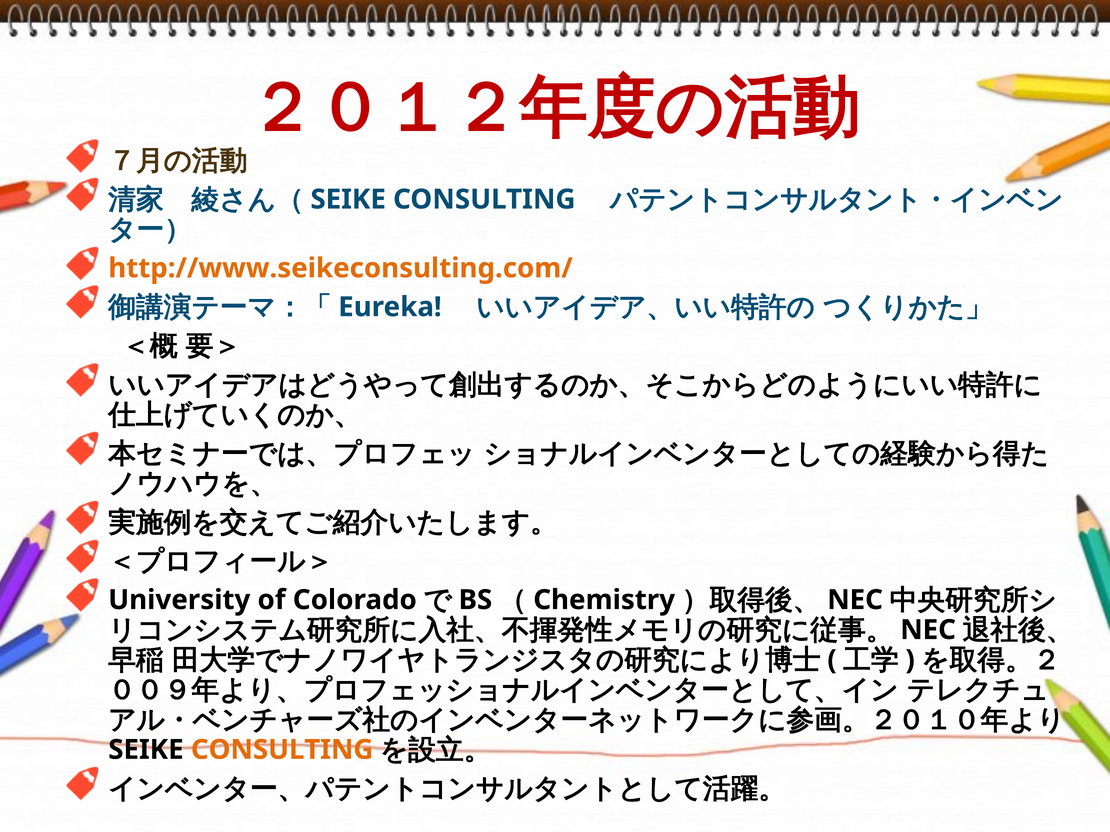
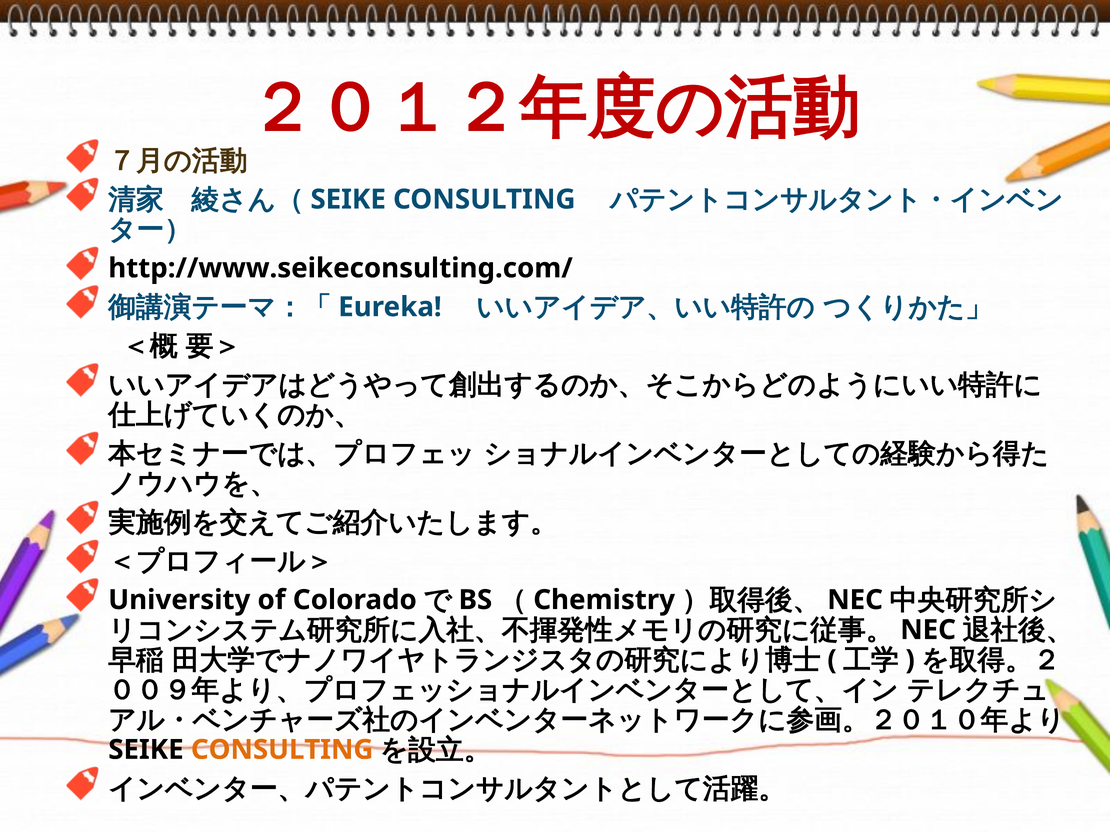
http://www.seikeconsulting.com/ colour: orange -> black (341, 268)
